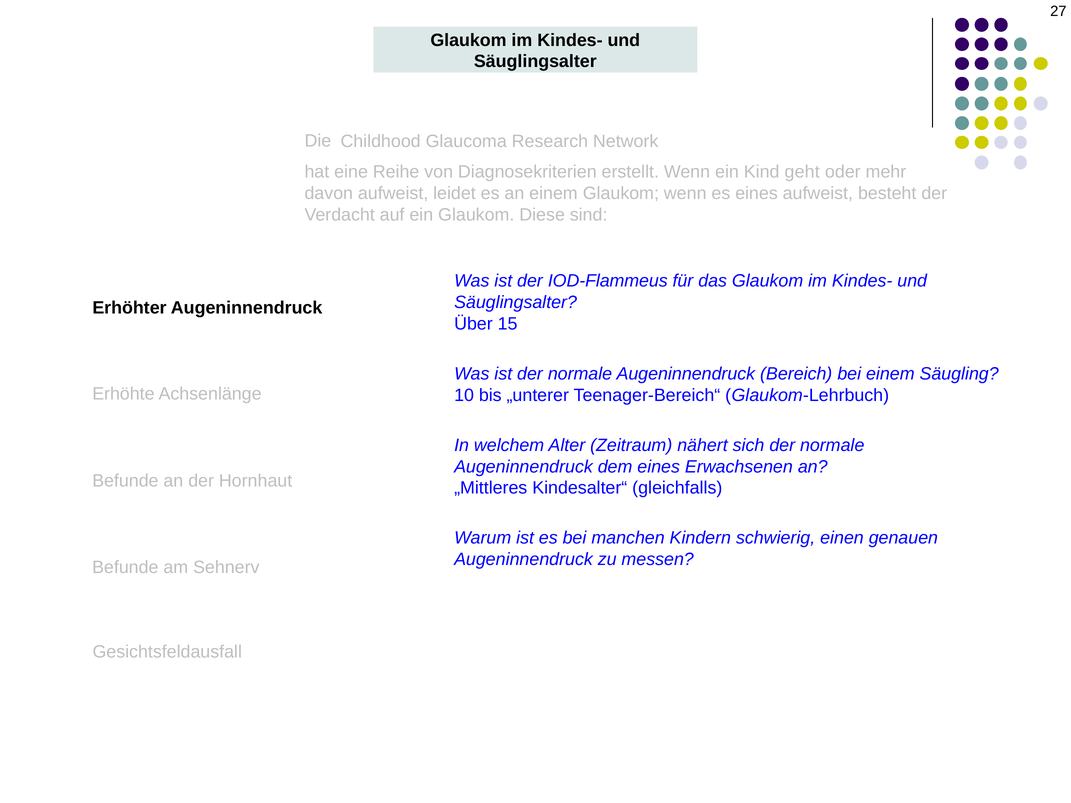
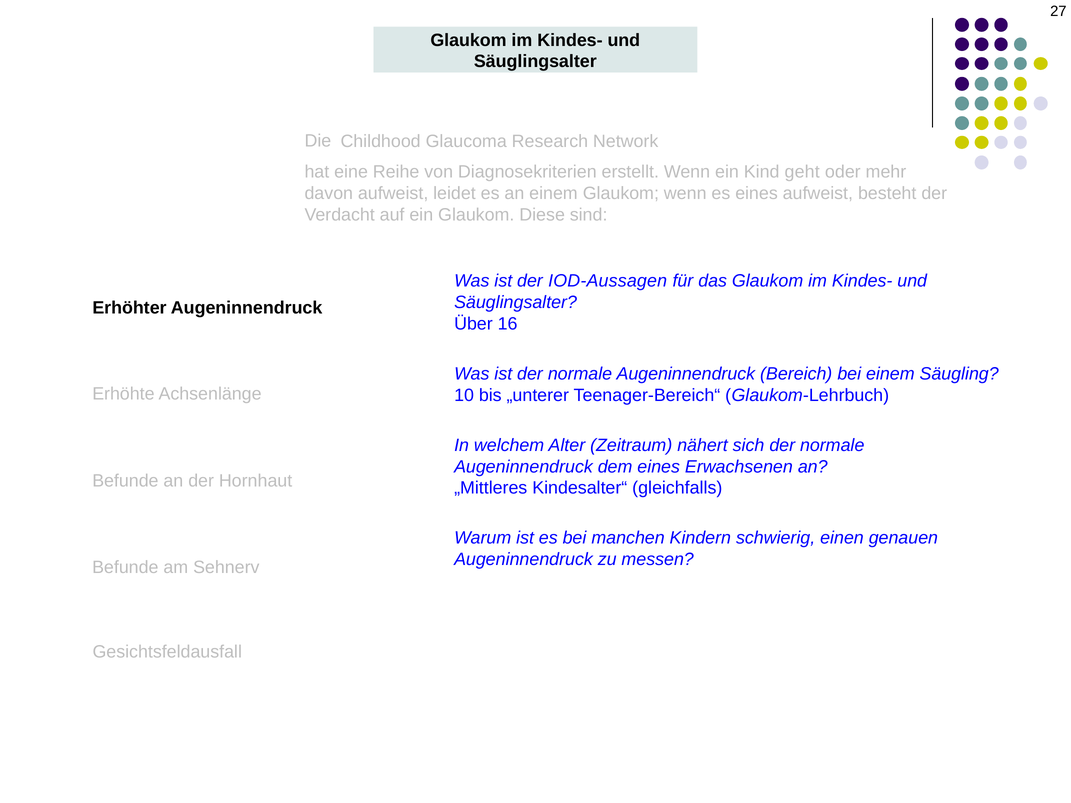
IOD-Flammeus: IOD-Flammeus -> IOD-Aussagen (608, 281)
15: 15 -> 16 (508, 324)
